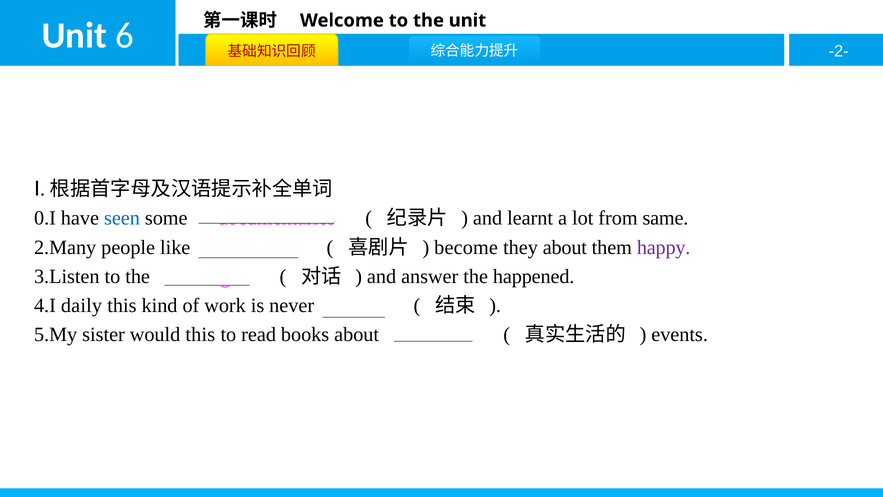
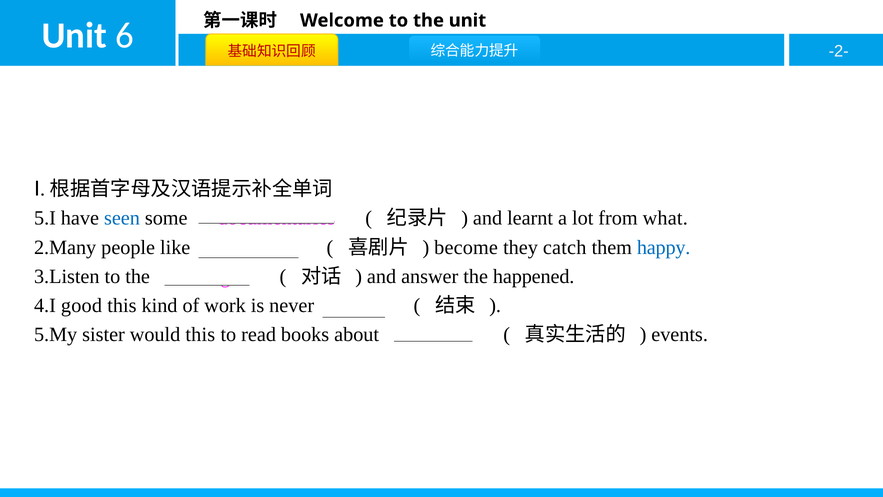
0.I: 0.I -> 5.I (45, 218)
same: same -> what (665, 218)
they about: about -> catch (565, 247)
happy colour: purple -> blue (664, 247)
daily: daily -> good (82, 305)
